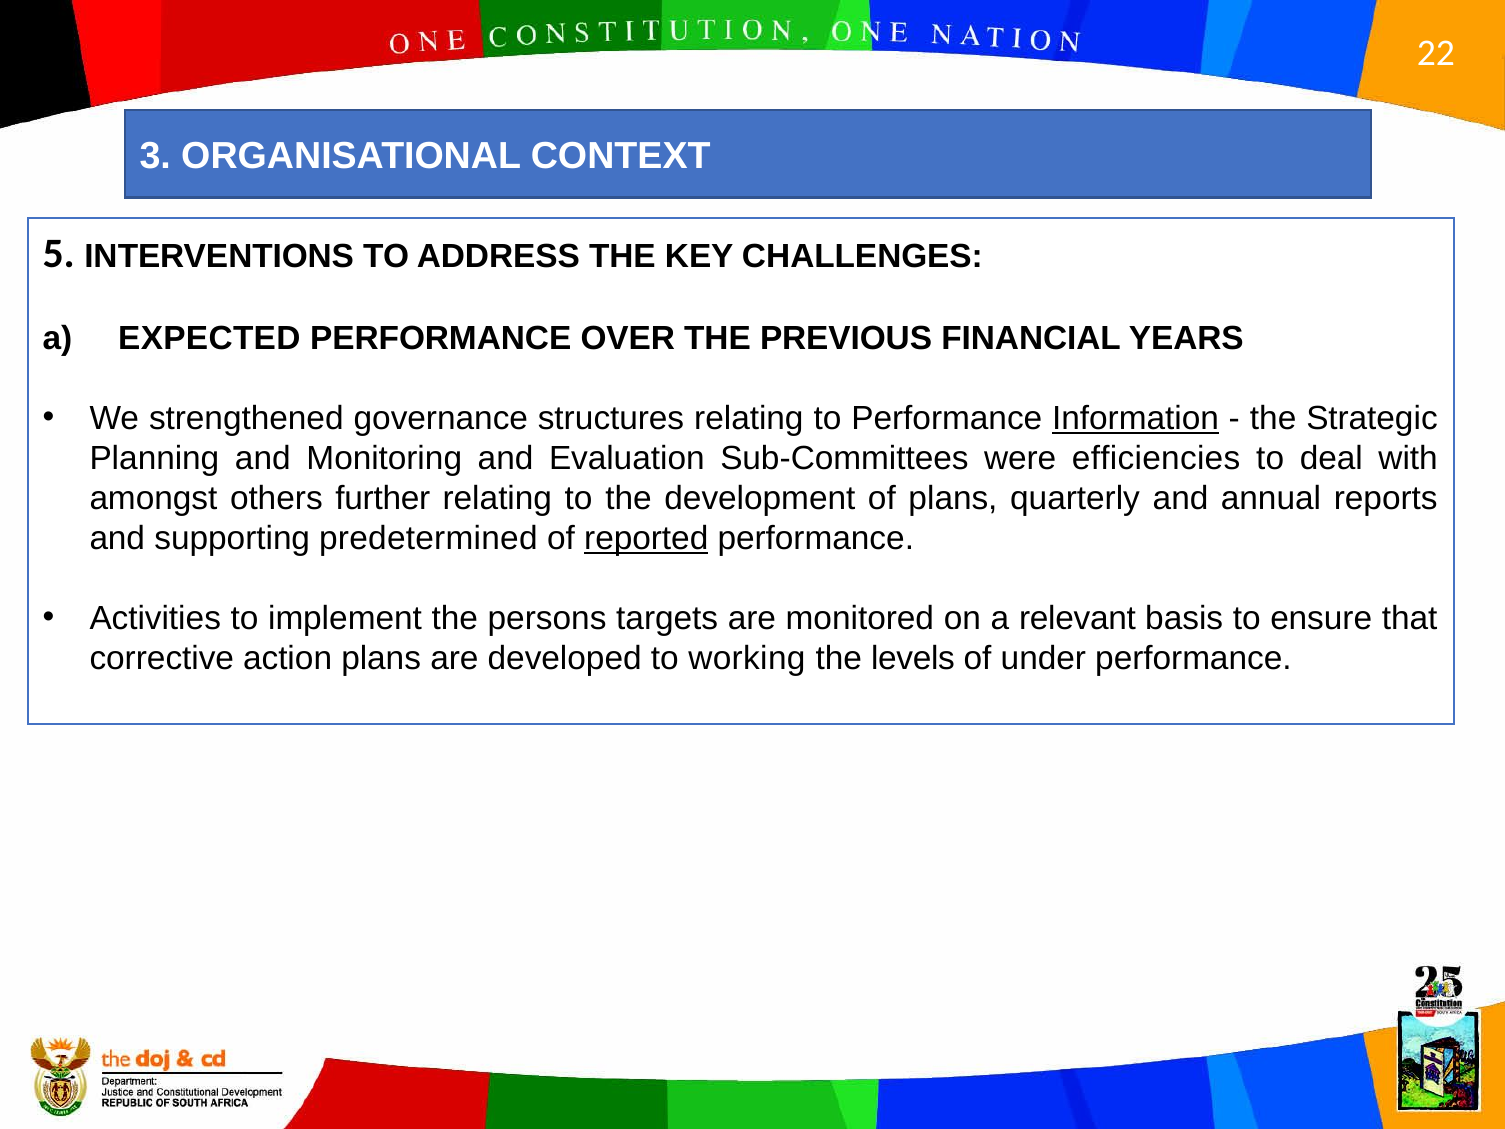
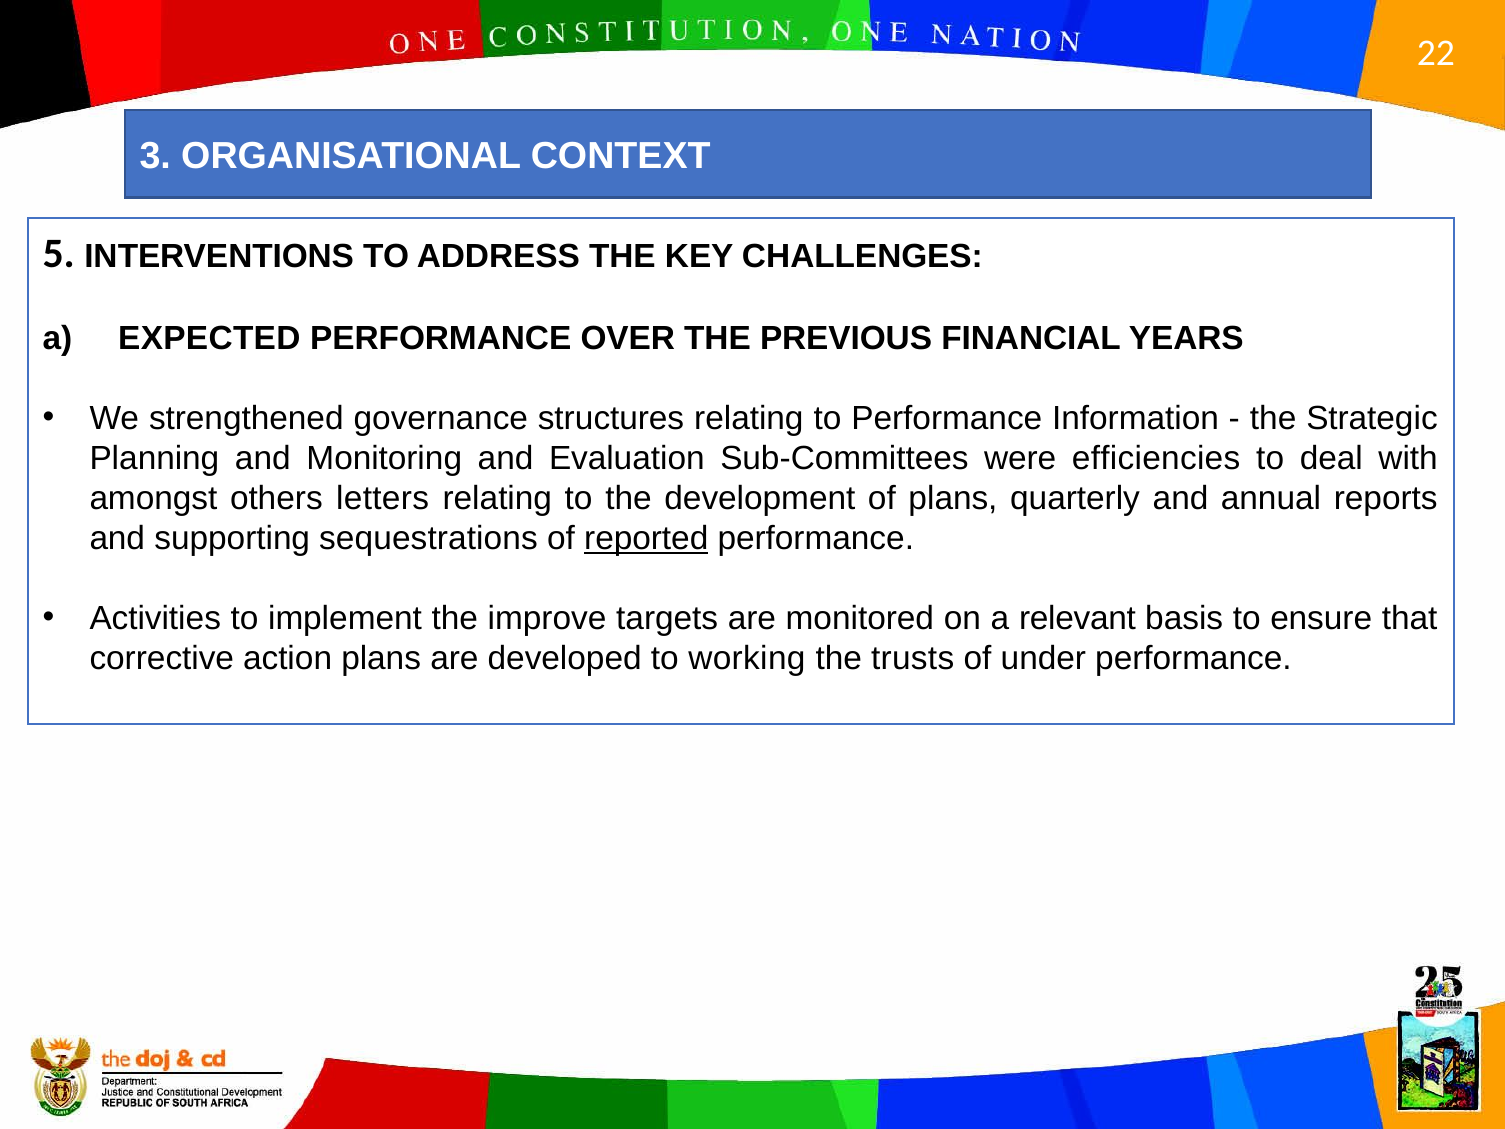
Information underline: present -> none (1136, 418)
further: further -> letters (383, 498)
predetermined: predetermined -> sequestrations (428, 538)
persons: persons -> improve (547, 619)
levels: levels -> trusts (913, 659)
